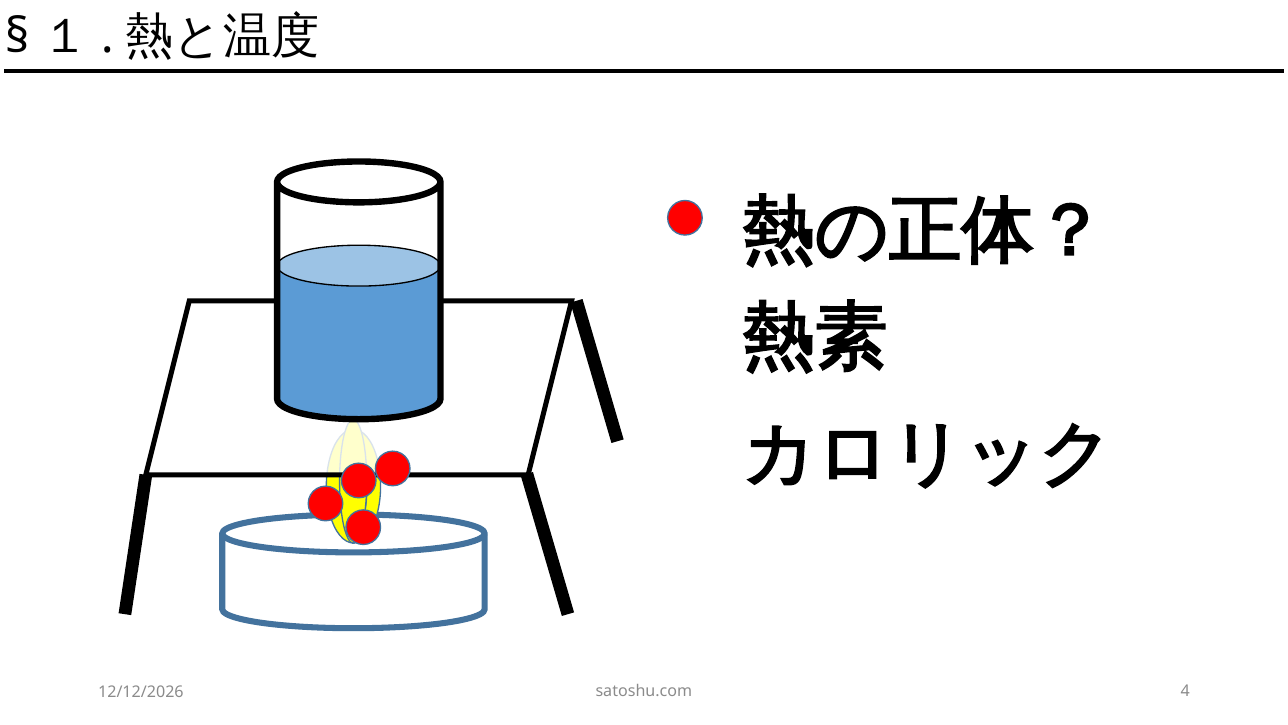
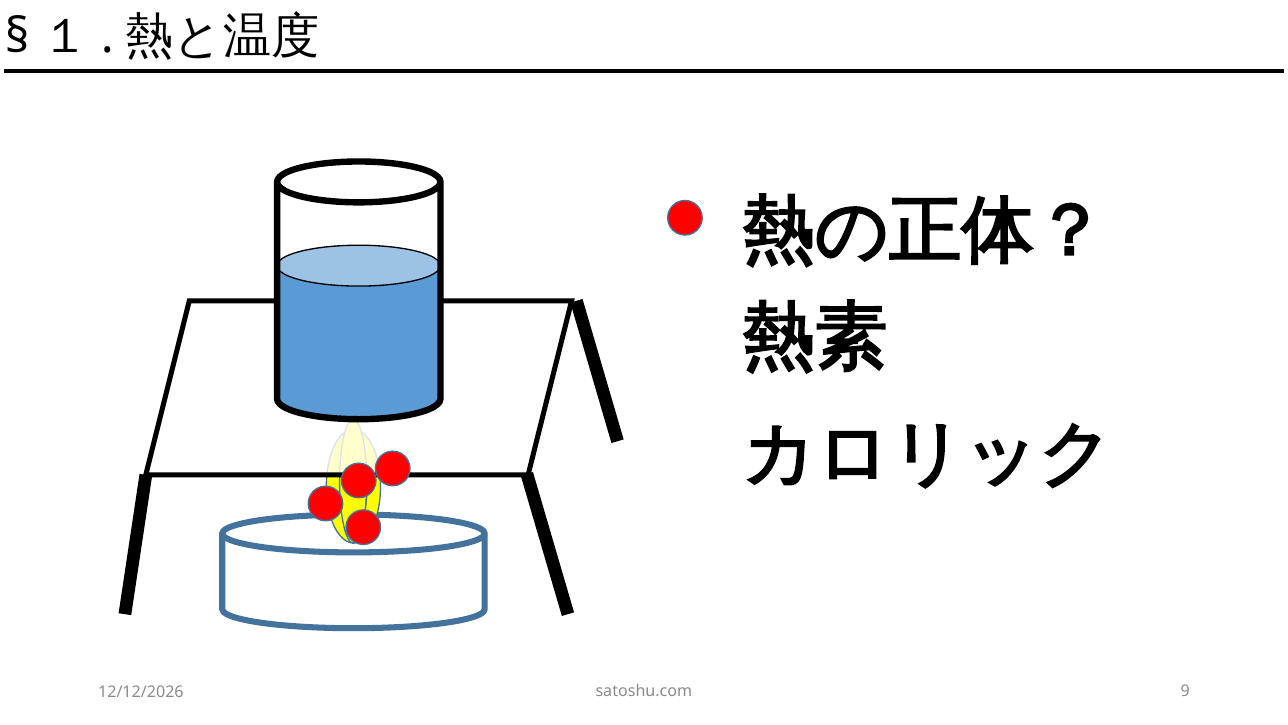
4: 4 -> 9 (1185, 691)
